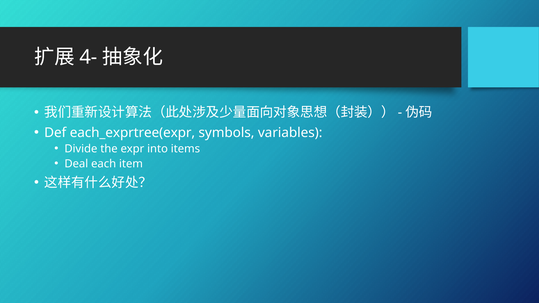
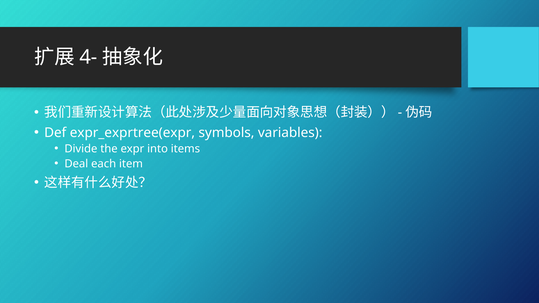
each_exprtree(expr: each_exprtree(expr -> expr_exprtree(expr (132, 133)
